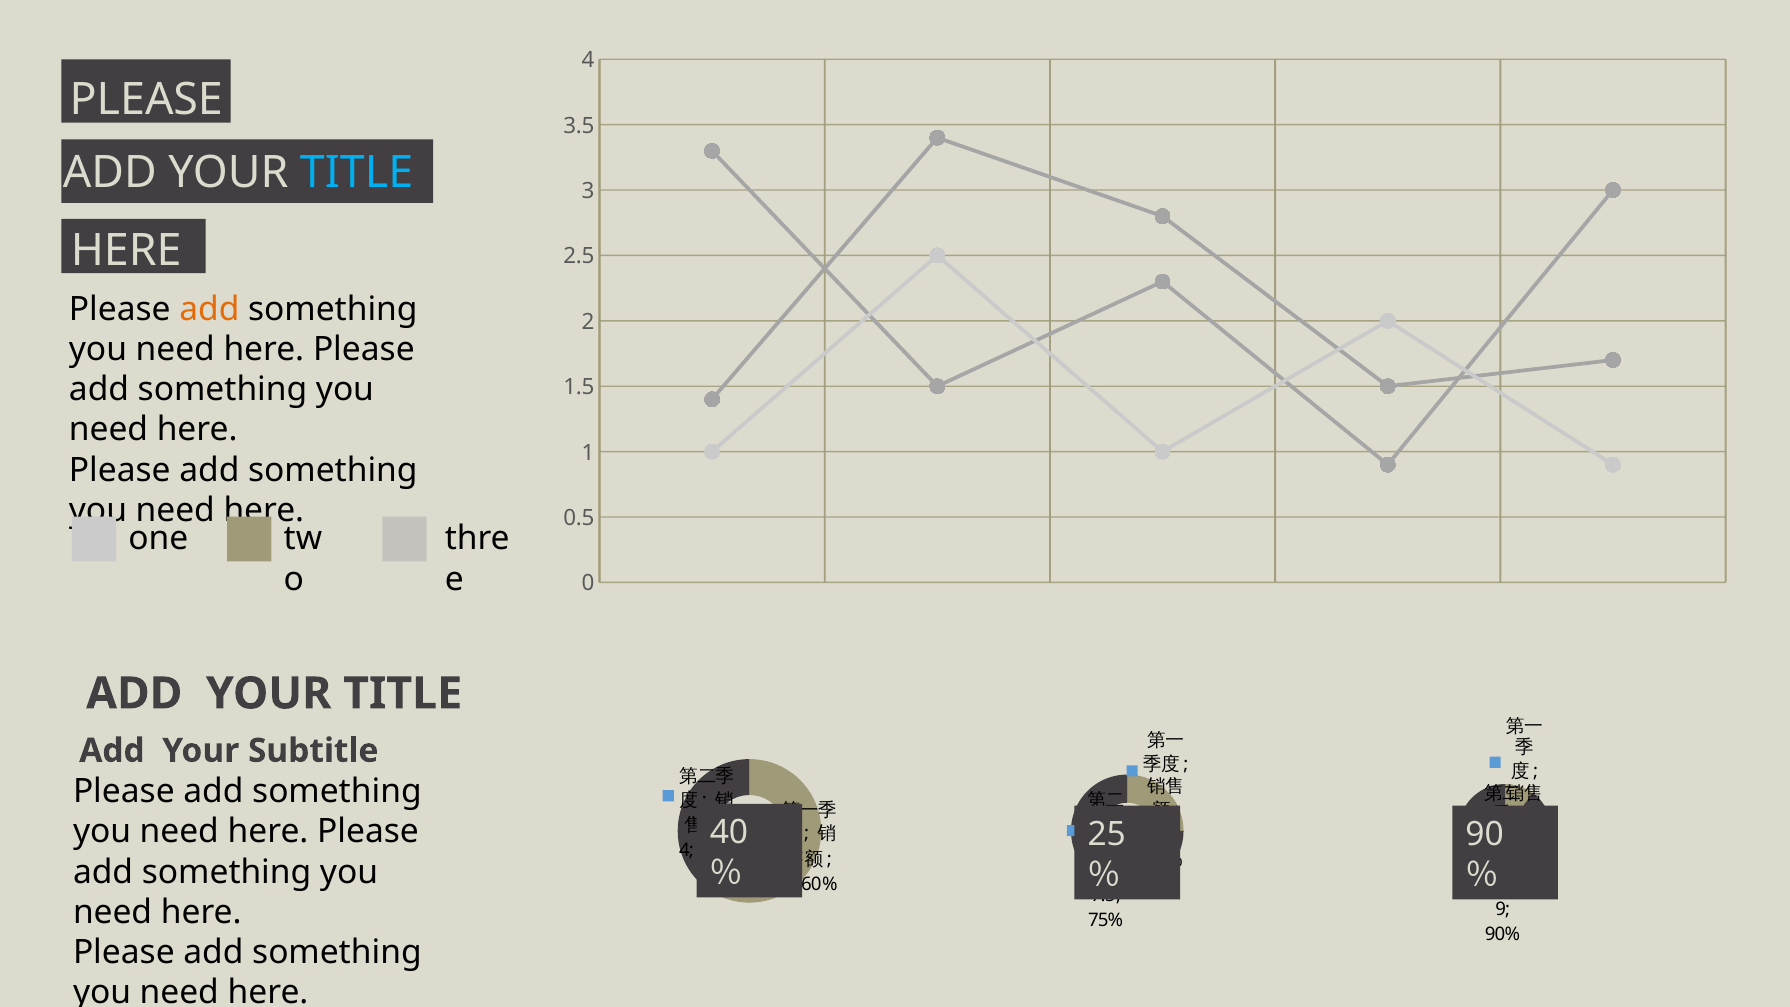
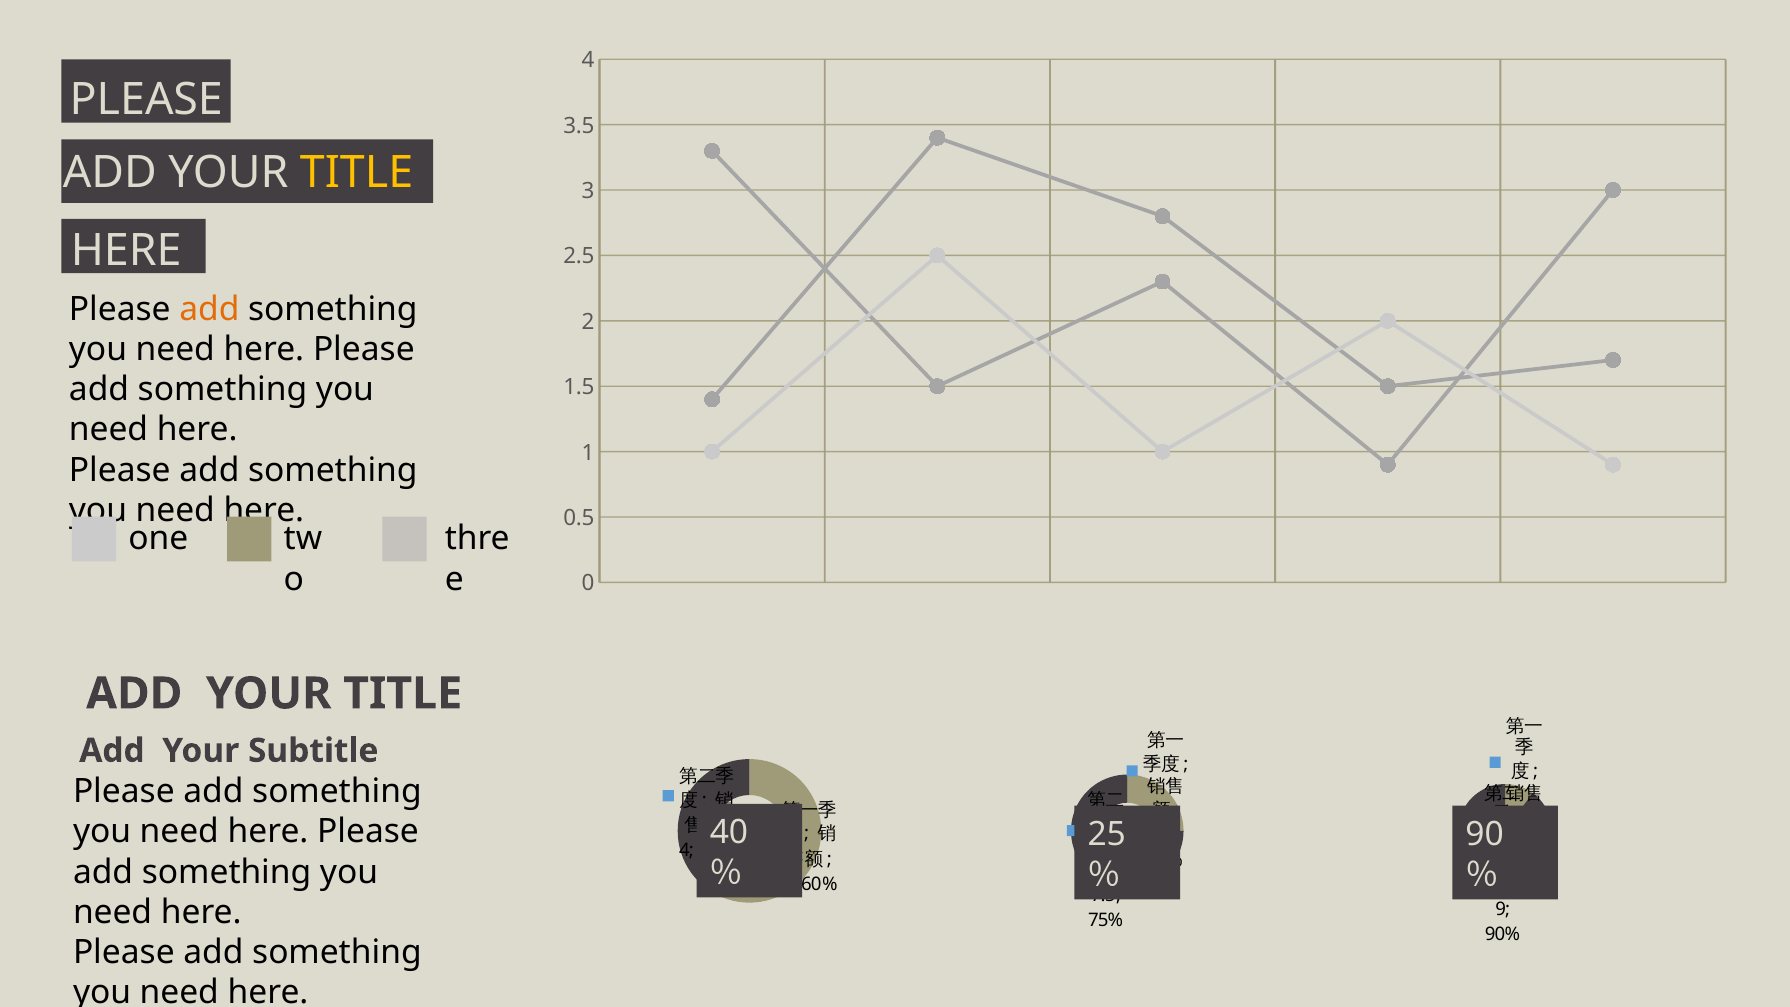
TITLE colour: light blue -> yellow (357, 172)
